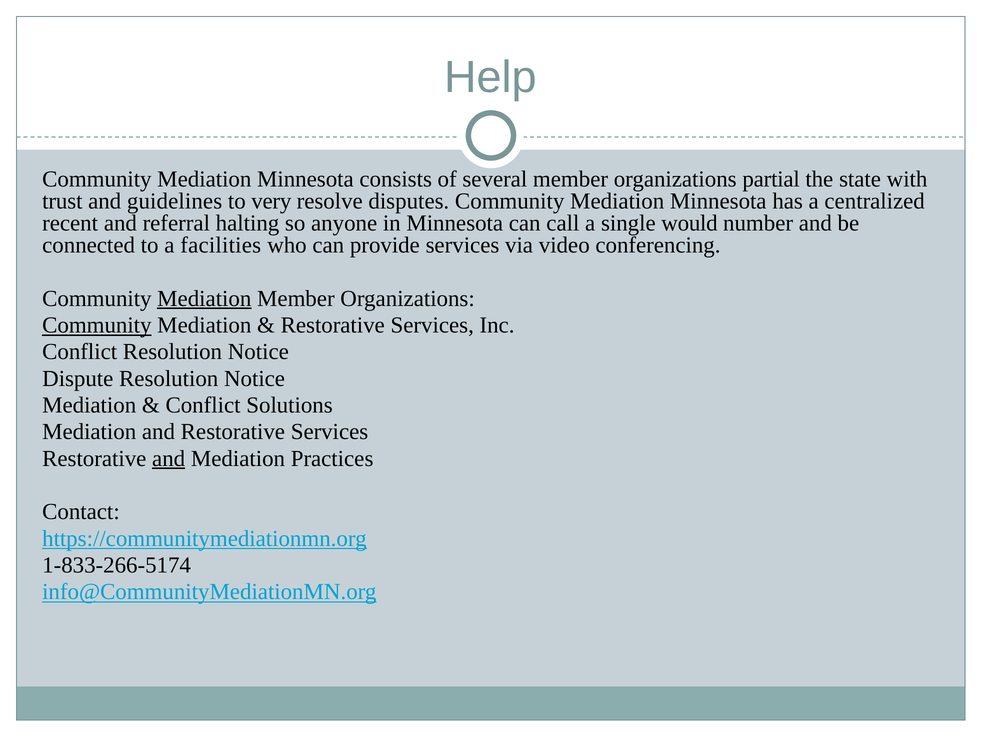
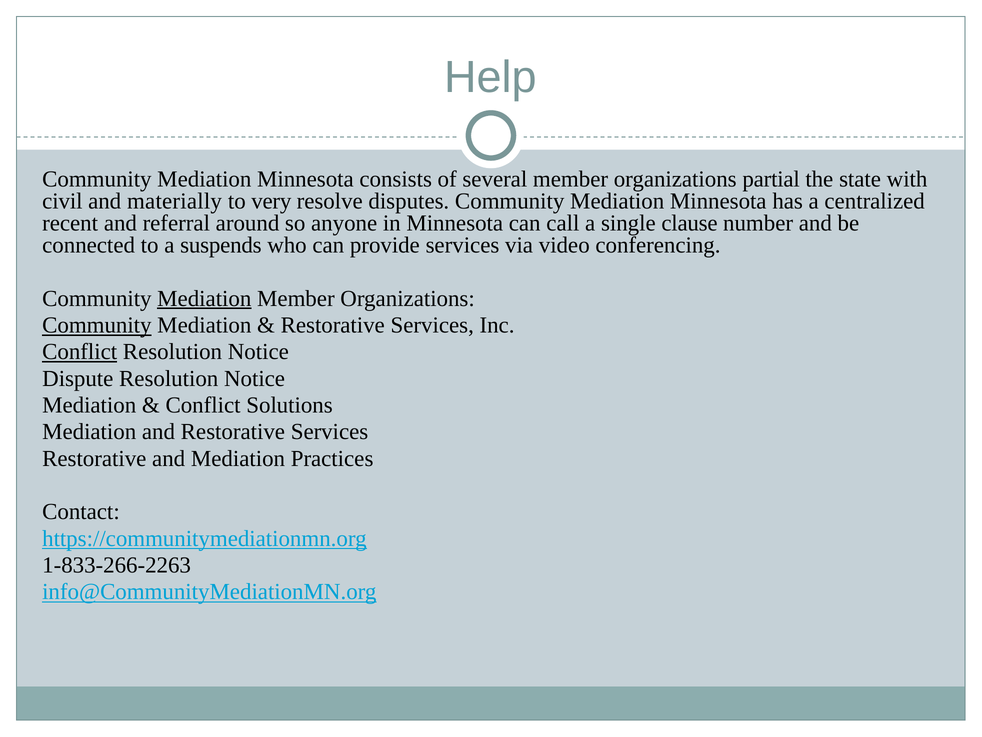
trust: trust -> civil (62, 201)
guidelines: guidelines -> materially (174, 201)
halting: halting -> around (248, 223)
would: would -> clause (689, 223)
facilities: facilities -> suspends (221, 245)
Conflict underline: none -> present (80, 352)
and underline: present -> none (169, 458)
1-833-266-5174: 1-833-266-5174 -> 1-833-266-2263 (117, 565)
